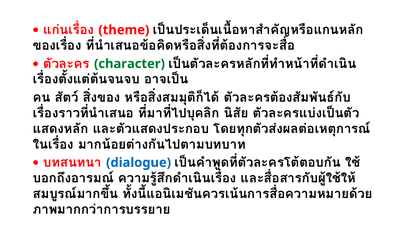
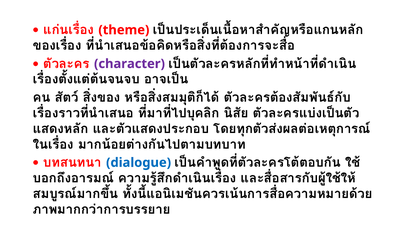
character colour: green -> purple (129, 64)
